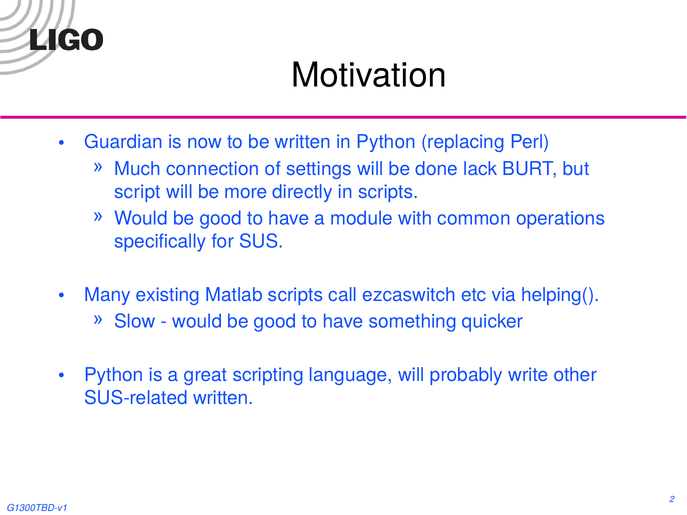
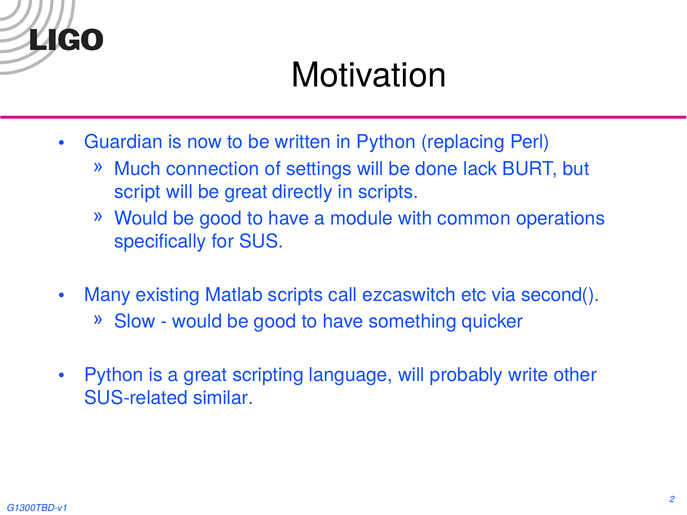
be more: more -> great (246, 192)
helping(: helping( -> second( (561, 295)
SUS-related written: written -> similar (223, 398)
